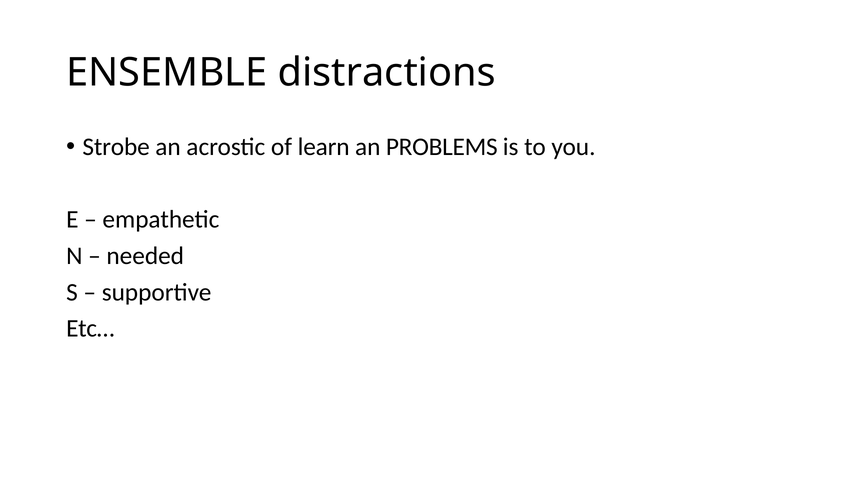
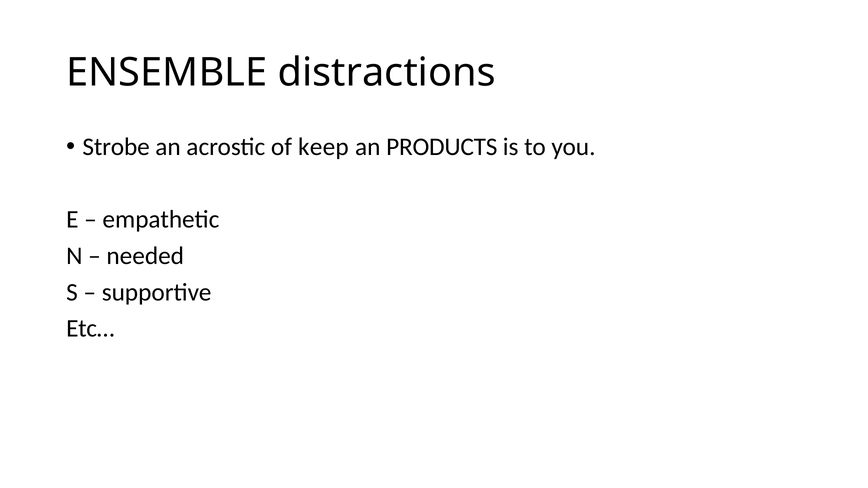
learn: learn -> keep (323, 147)
PROBLEMS: PROBLEMS -> PRODUCTS (442, 147)
